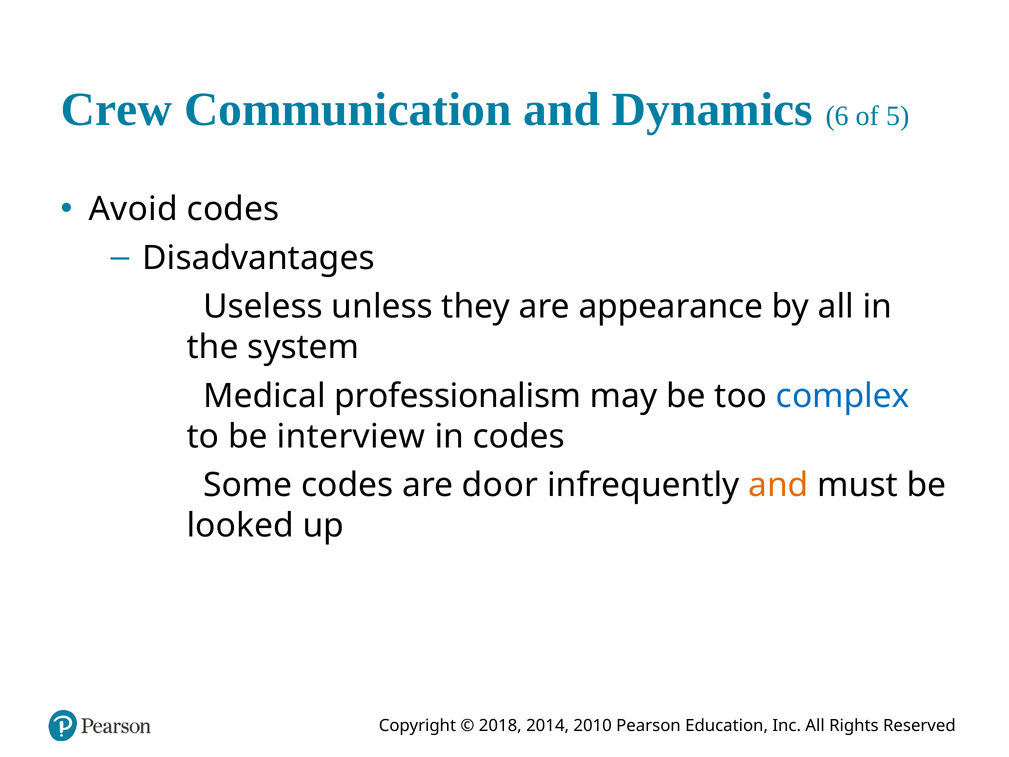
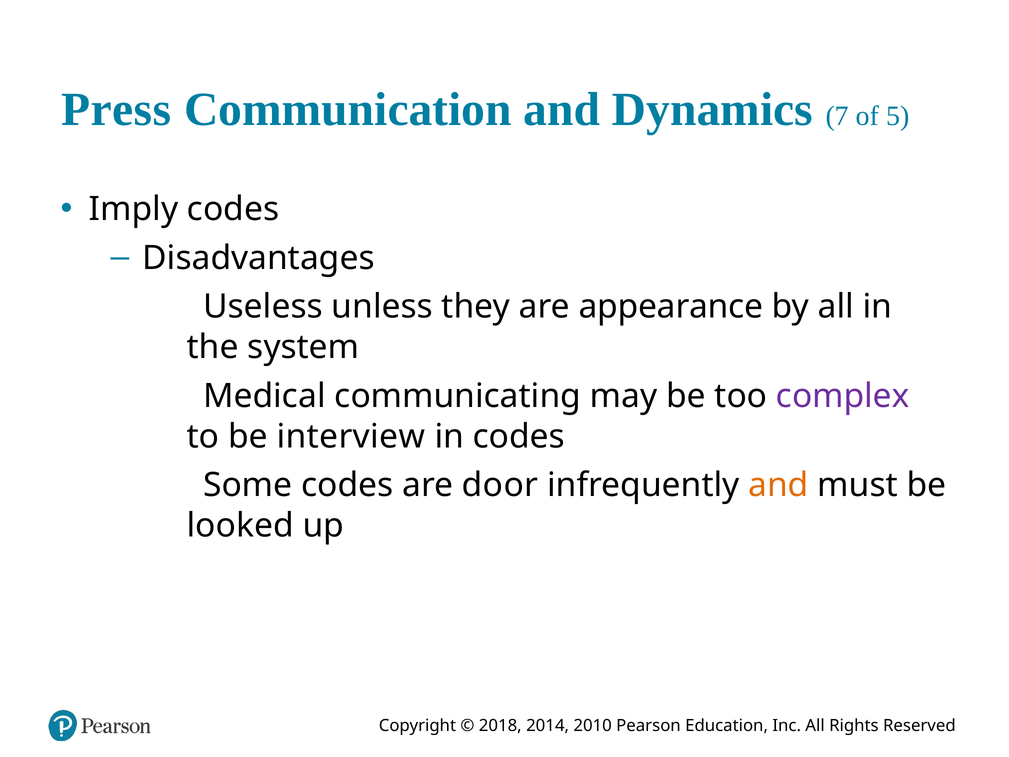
Crew: Crew -> Press (116, 109)
6: 6 -> 7 (837, 116)
Avoid: Avoid -> Imply (133, 209)
professionalism: professionalism -> communicating (458, 396)
complex colour: blue -> purple (843, 396)
